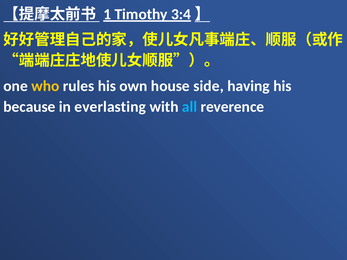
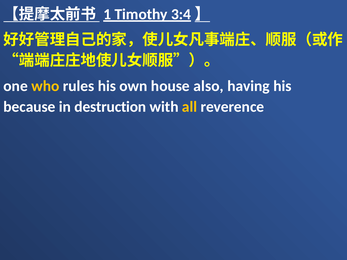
side: side -> also (209, 86)
everlasting: everlasting -> destruction (110, 107)
all colour: light blue -> yellow (190, 107)
